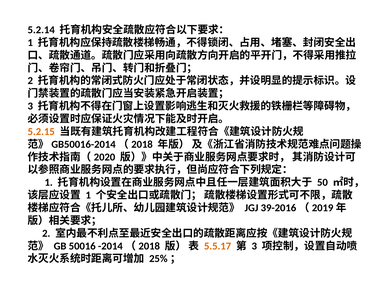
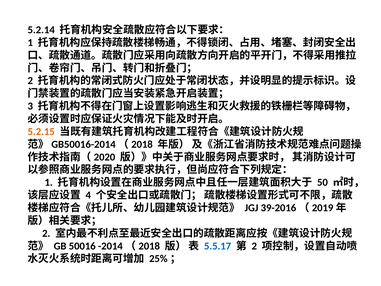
1: 1 -> 4 (88, 195)
5.5.17 colour: orange -> blue (218, 246)
3: 3 -> 2 (254, 246)
